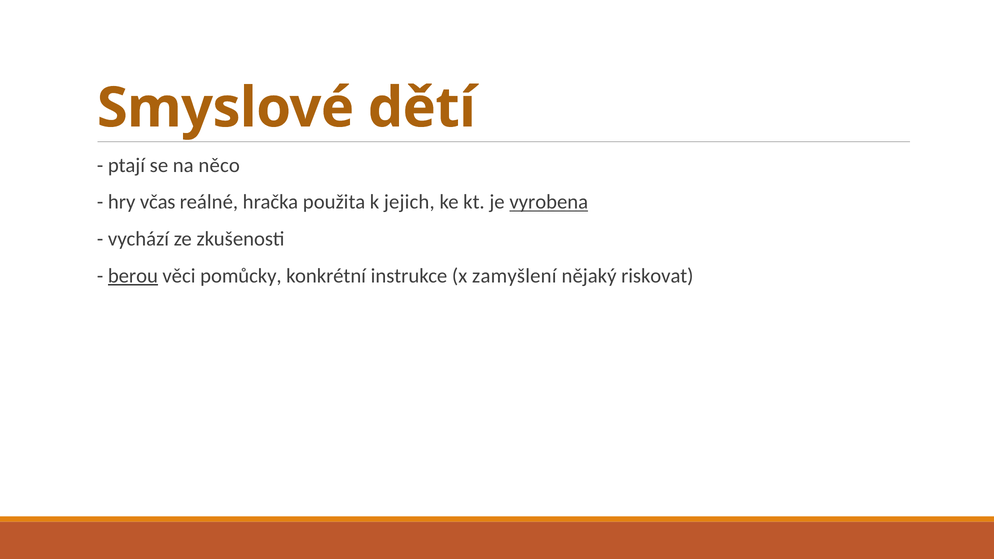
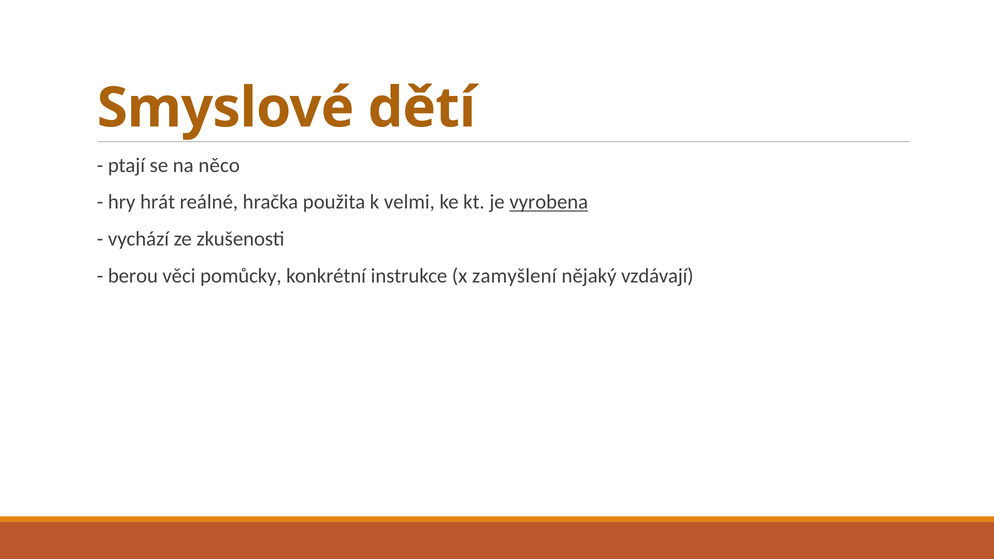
včas: včas -> hrát (158, 202)
jejich: jejich -> velmi (409, 202)
berou underline: present -> none (133, 276)
riskovat: riskovat -> vzdávají (657, 276)
